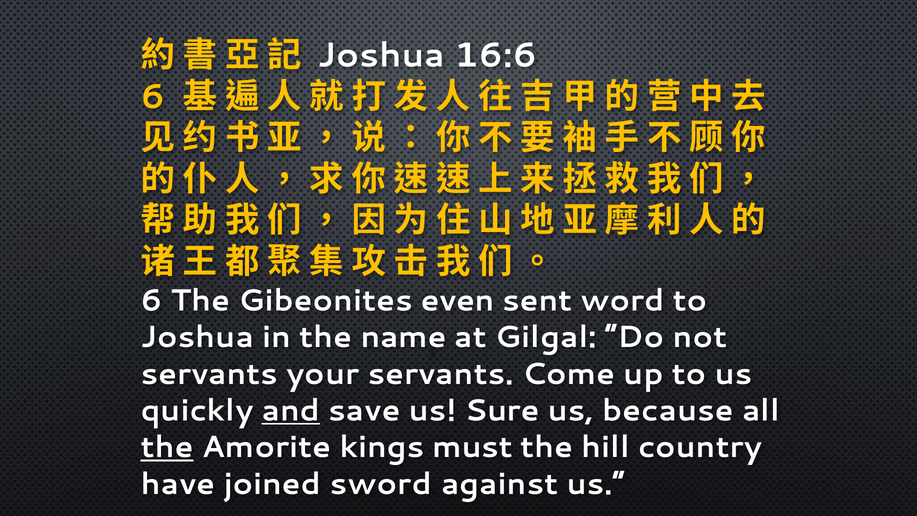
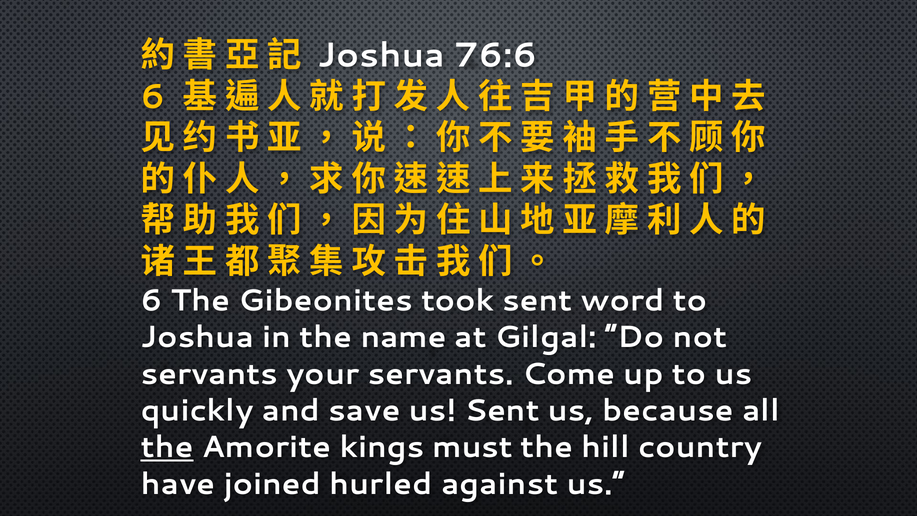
16:6: 16:6 -> 76:6 (496, 55)
even: even -> took (458, 300)
and underline: present -> none (291, 410)
us Sure: Sure -> Sent (502, 410)
sword: sword -> hurled (381, 484)
